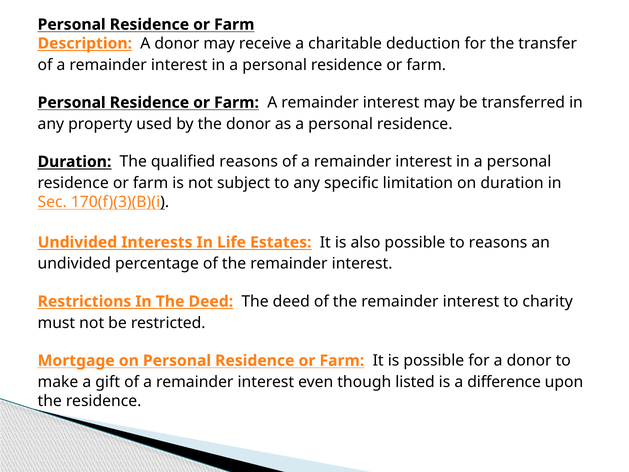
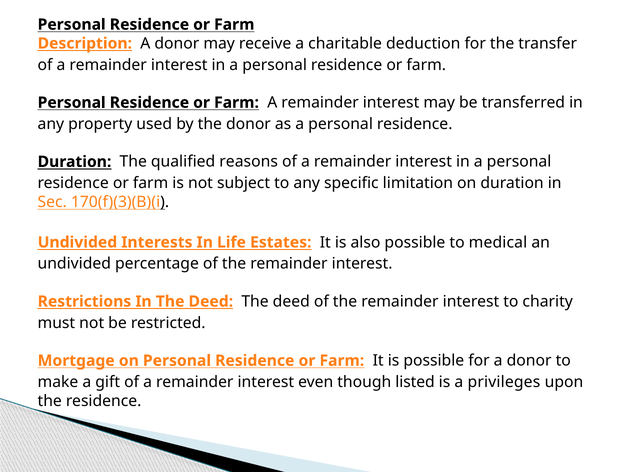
to reasons: reasons -> medical (498, 242)
difference: difference -> privileges (504, 382)
